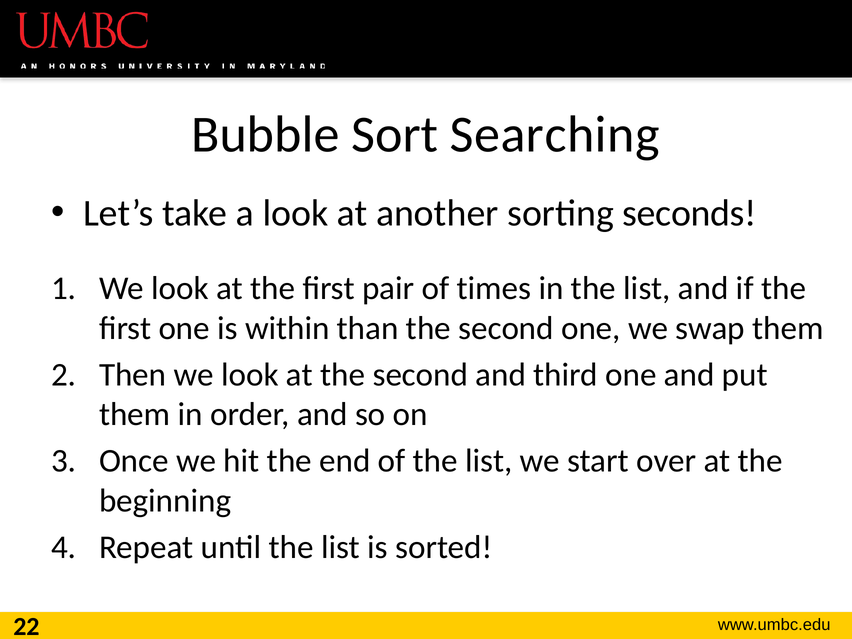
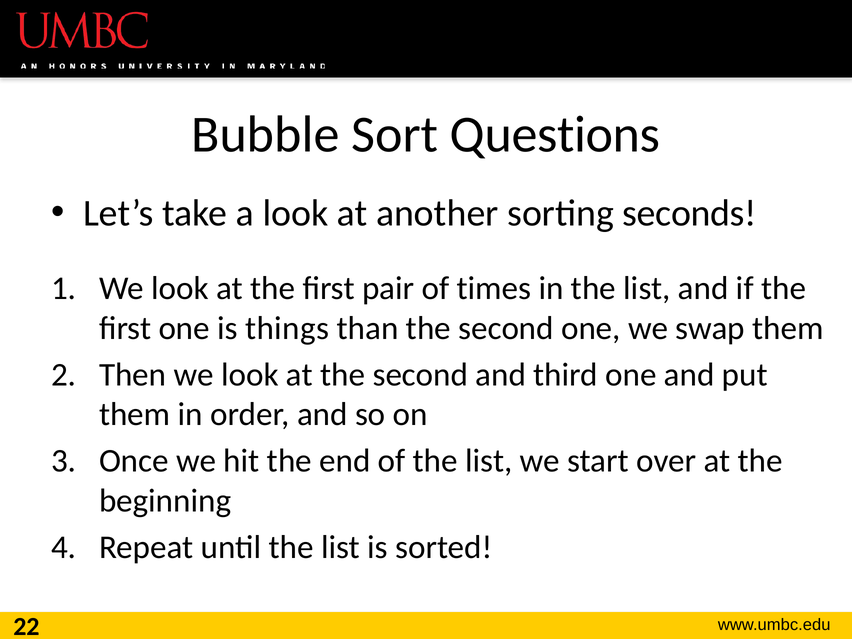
Searching: Searching -> Questions (555, 134)
within: within -> things (287, 328)
